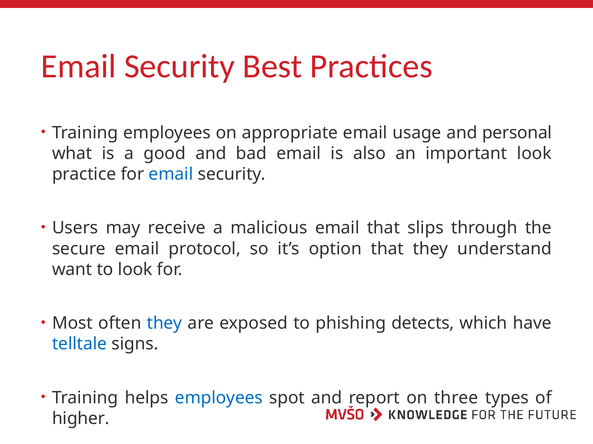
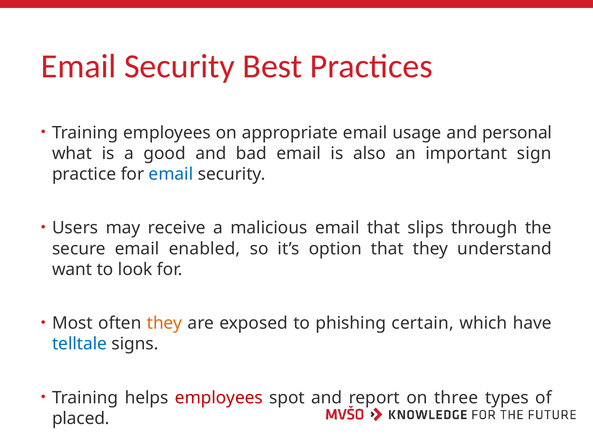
important look: look -> sign (534, 154)
protocol: protocol -> enabled (204, 249)
they colour: blue -> orange (165, 324)
detects: detects -> certain (423, 324)
employees colour: blue -> red (219, 398)
higher: higher -> placed (81, 419)
